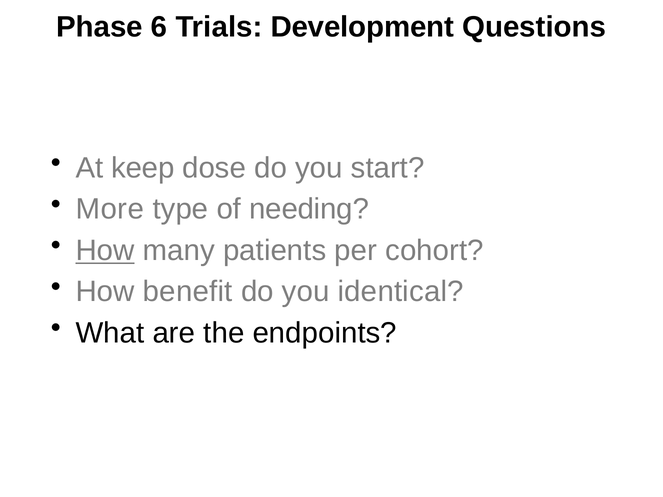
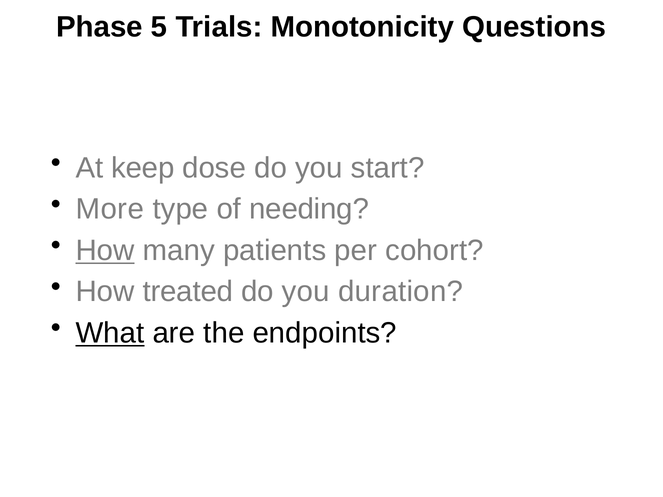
6: 6 -> 5 (159, 27)
Development: Development -> Monotonicity (362, 27)
benefit: benefit -> treated (188, 292)
identical: identical -> duration (401, 292)
What underline: none -> present (110, 333)
